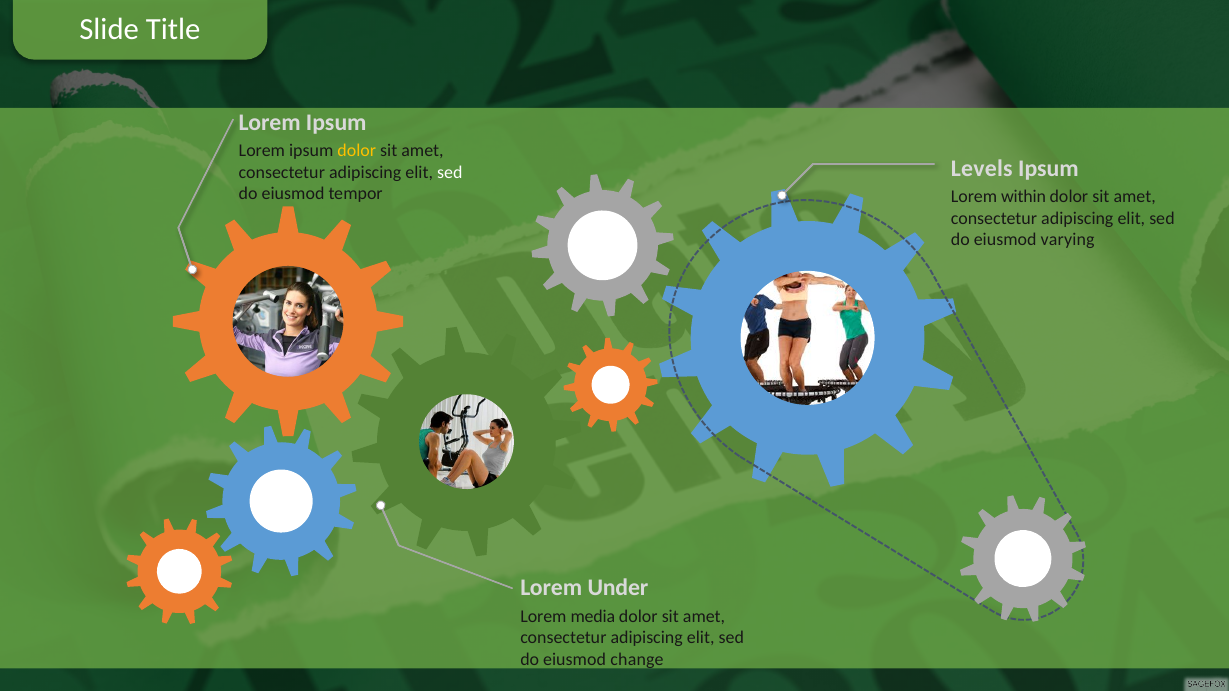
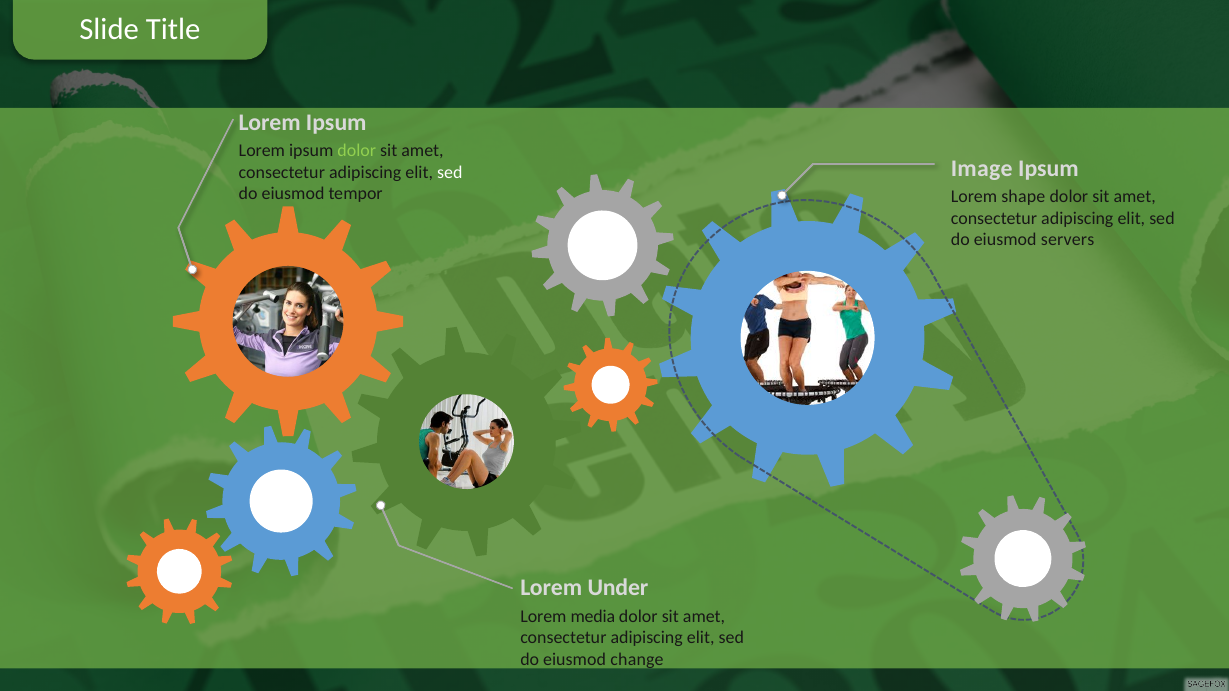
dolor colour: yellow -> light green (357, 151)
Levels: Levels -> Image (982, 169)
within: within -> shape (1023, 197)
varying: varying -> servers (1068, 240)
